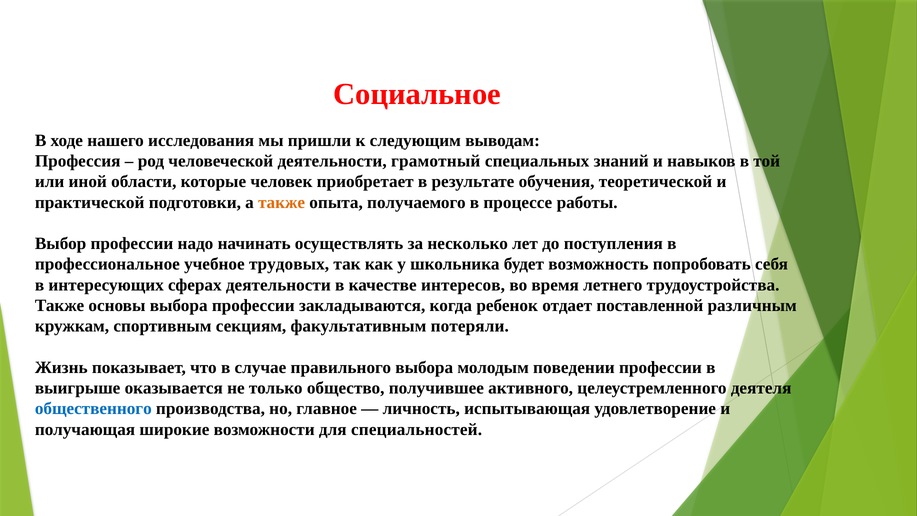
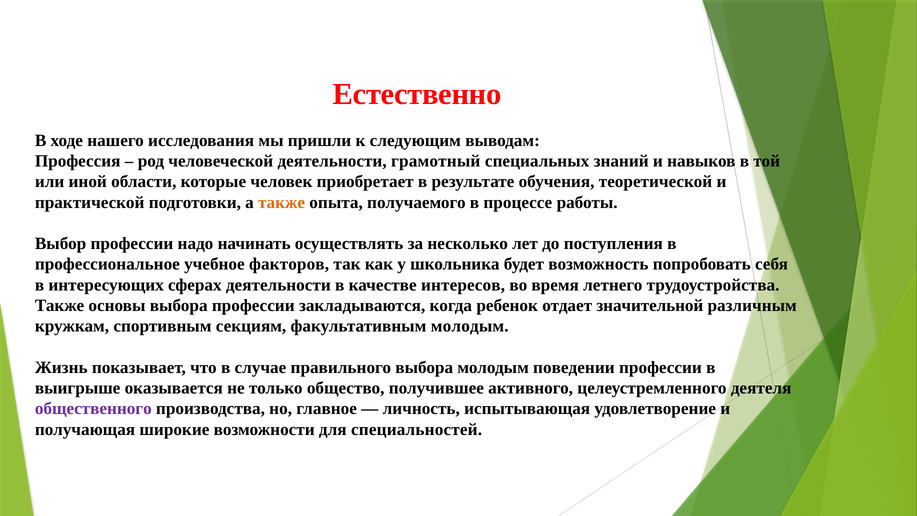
Социальное: Социальное -> Естественно (417, 94)
трудовых: трудовых -> факторов (289, 264)
поставленной: поставленной -> значительной (650, 305)
факультативным потеряли: потеряли -> молодым (470, 326)
общественного colour: blue -> purple (93, 409)
